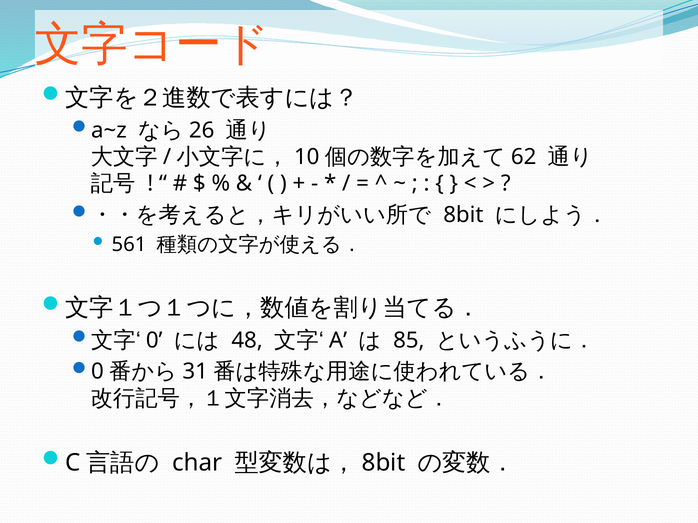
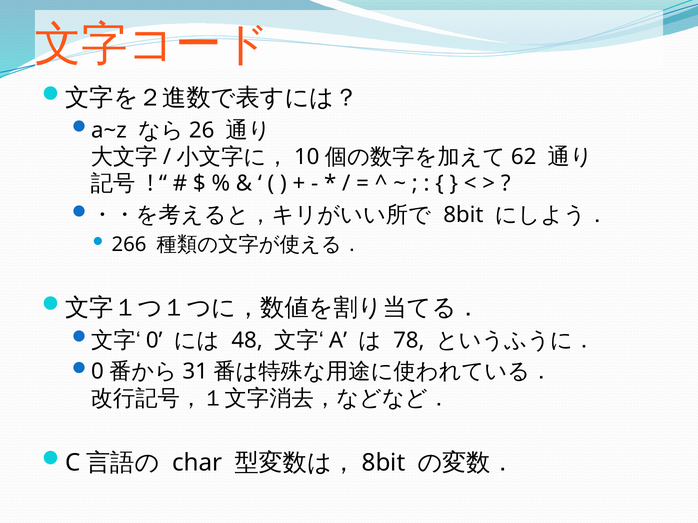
561: 561 -> 266 (129, 245)
85: 85 -> 78 (409, 341)
